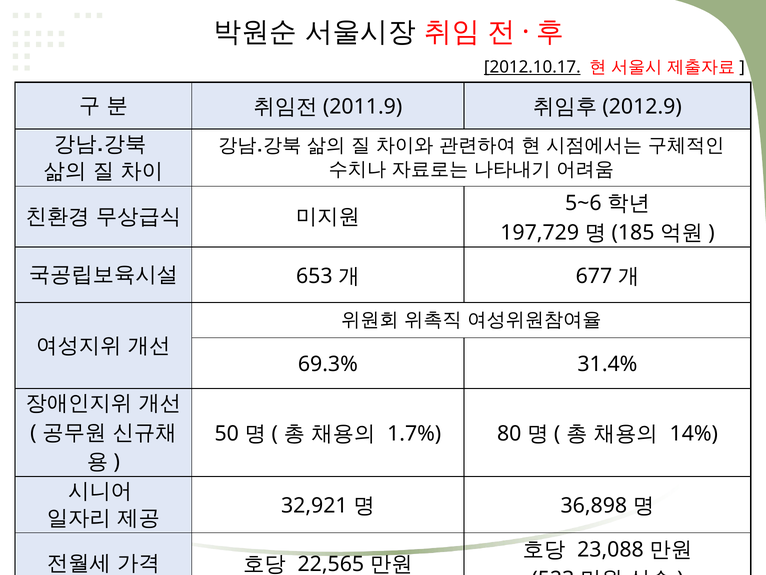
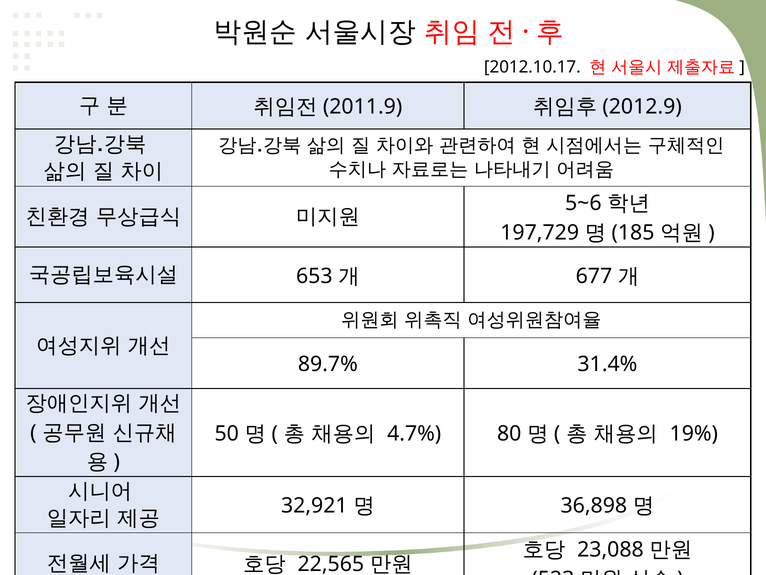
2012.10.17 underline: present -> none (532, 67)
69.3%: 69.3% -> 89.7% (328, 364)
1.7%: 1.7% -> 4.7% (414, 433)
14%: 14% -> 19% (694, 433)
